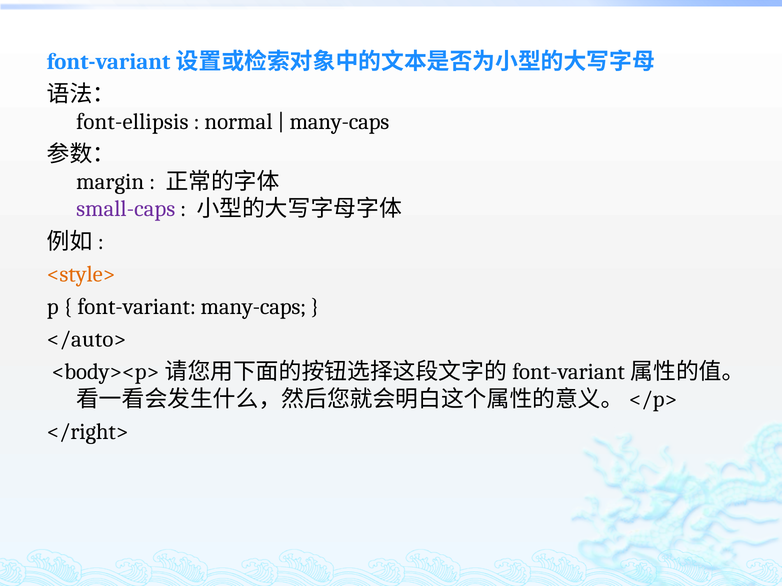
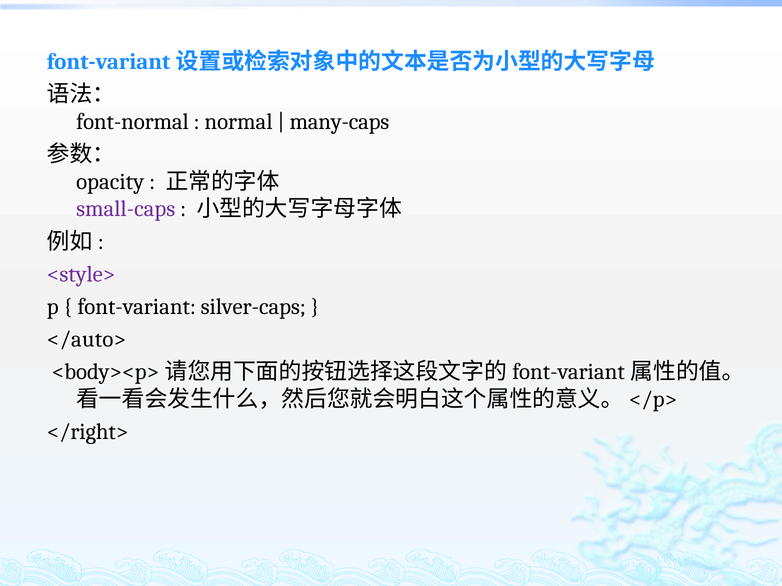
font-ellipsis: font-ellipsis -> font-normal (132, 122)
margin: margin -> opacity (110, 182)
<style> colour: orange -> purple (81, 274)
font-variant many-caps: many-caps -> silver-caps (253, 307)
